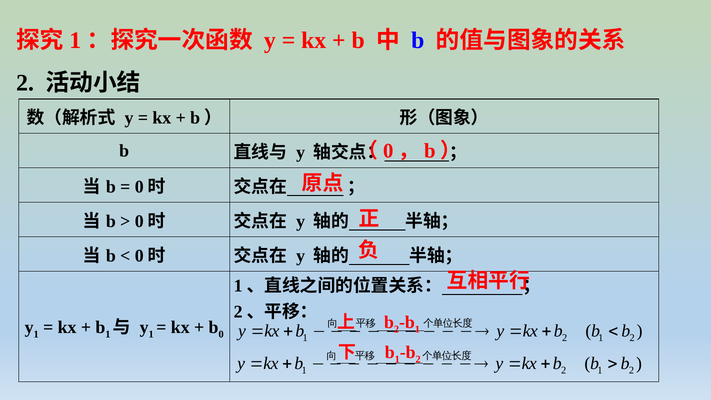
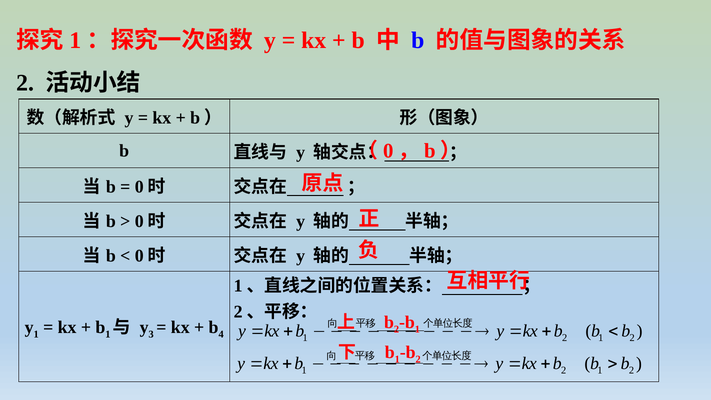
1: 1 -> 3 (151, 334)
b 0: 0 -> 4 (221, 334)
